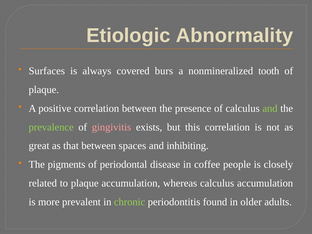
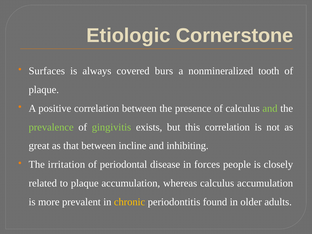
Abnormality: Abnormality -> Cornerstone (235, 36)
gingivitis colour: pink -> light green (111, 127)
spaces: spaces -> incline (133, 146)
pigments: pigments -> irritation (66, 165)
coffee: coffee -> forces (207, 165)
chronic colour: light green -> yellow (130, 202)
